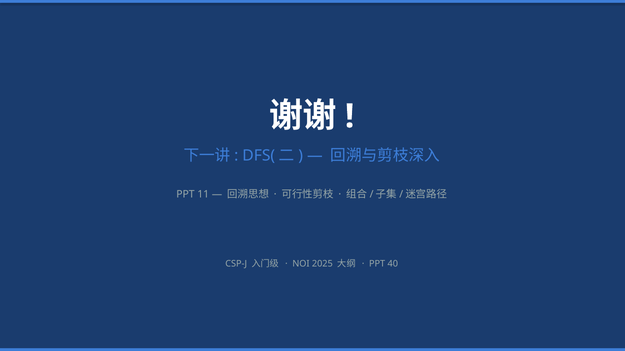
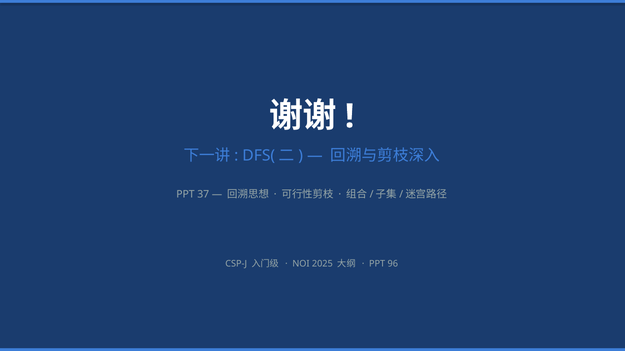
11: 11 -> 37 (203, 194)
40: 40 -> 96 (393, 264)
